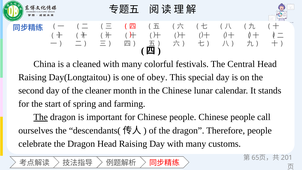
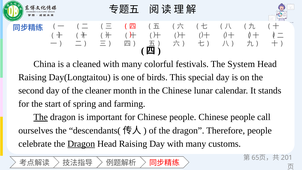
Central: Central -> System (241, 64)
obey: obey -> birds (157, 77)
Dragon underline: none -> present (81, 144)
